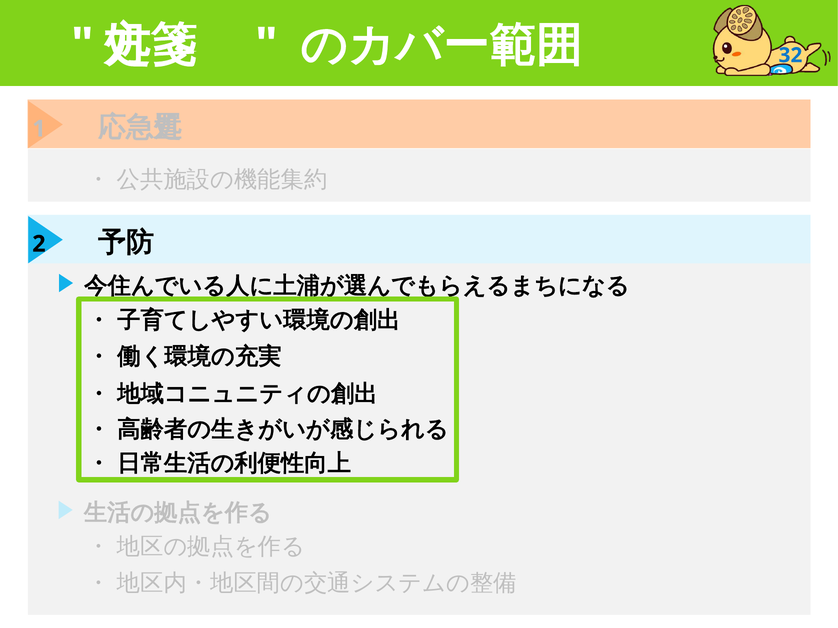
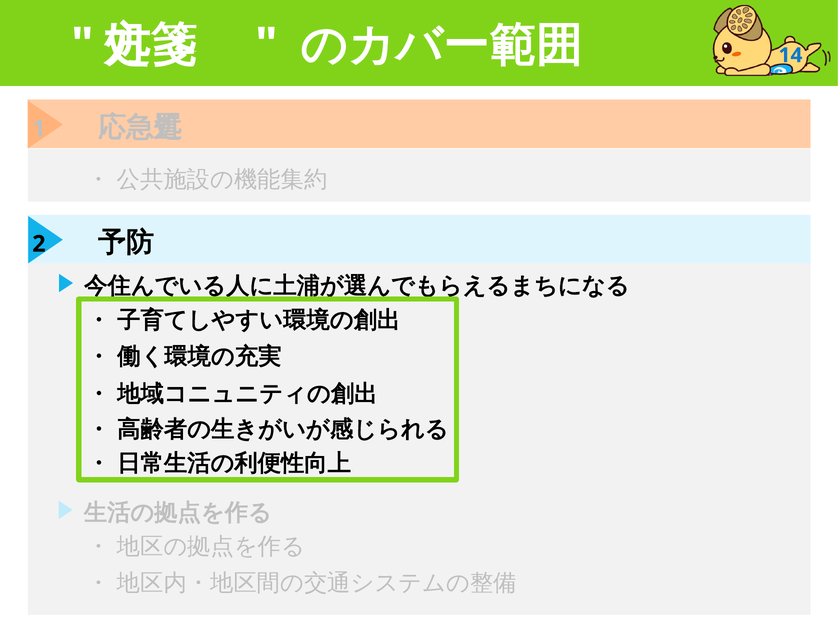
32: 32 -> 14 (790, 55)
